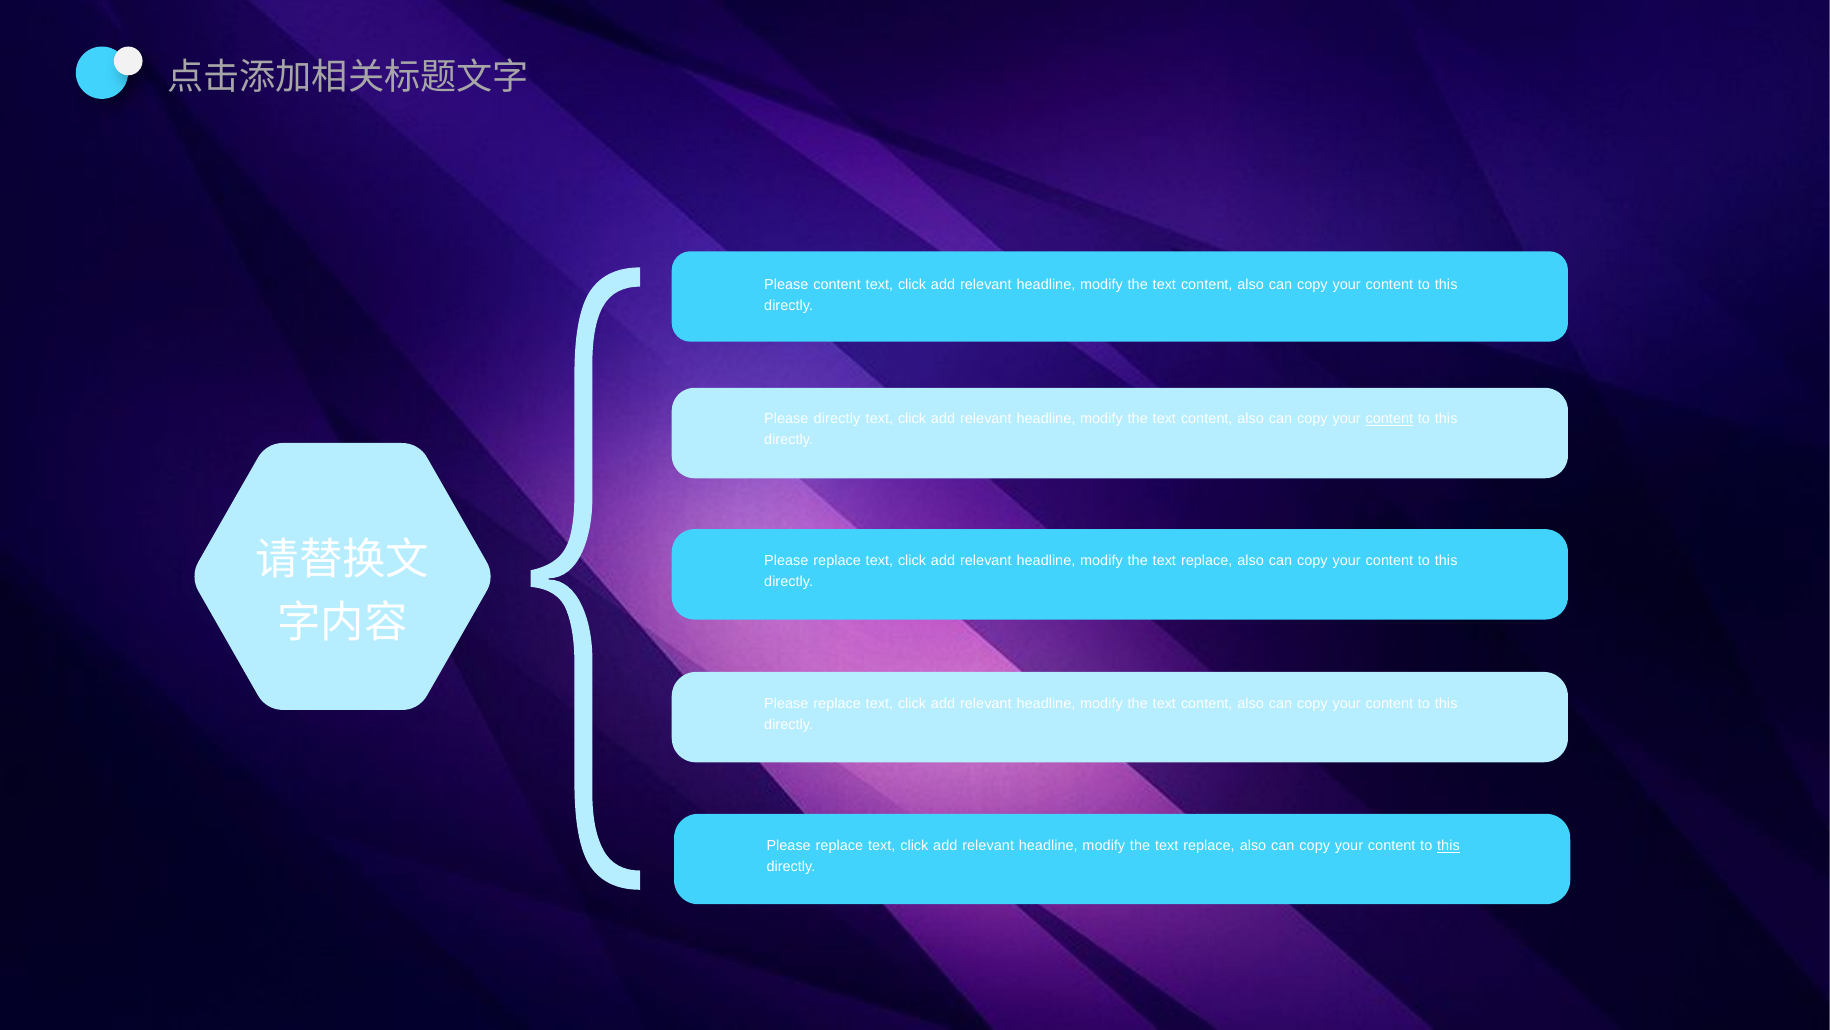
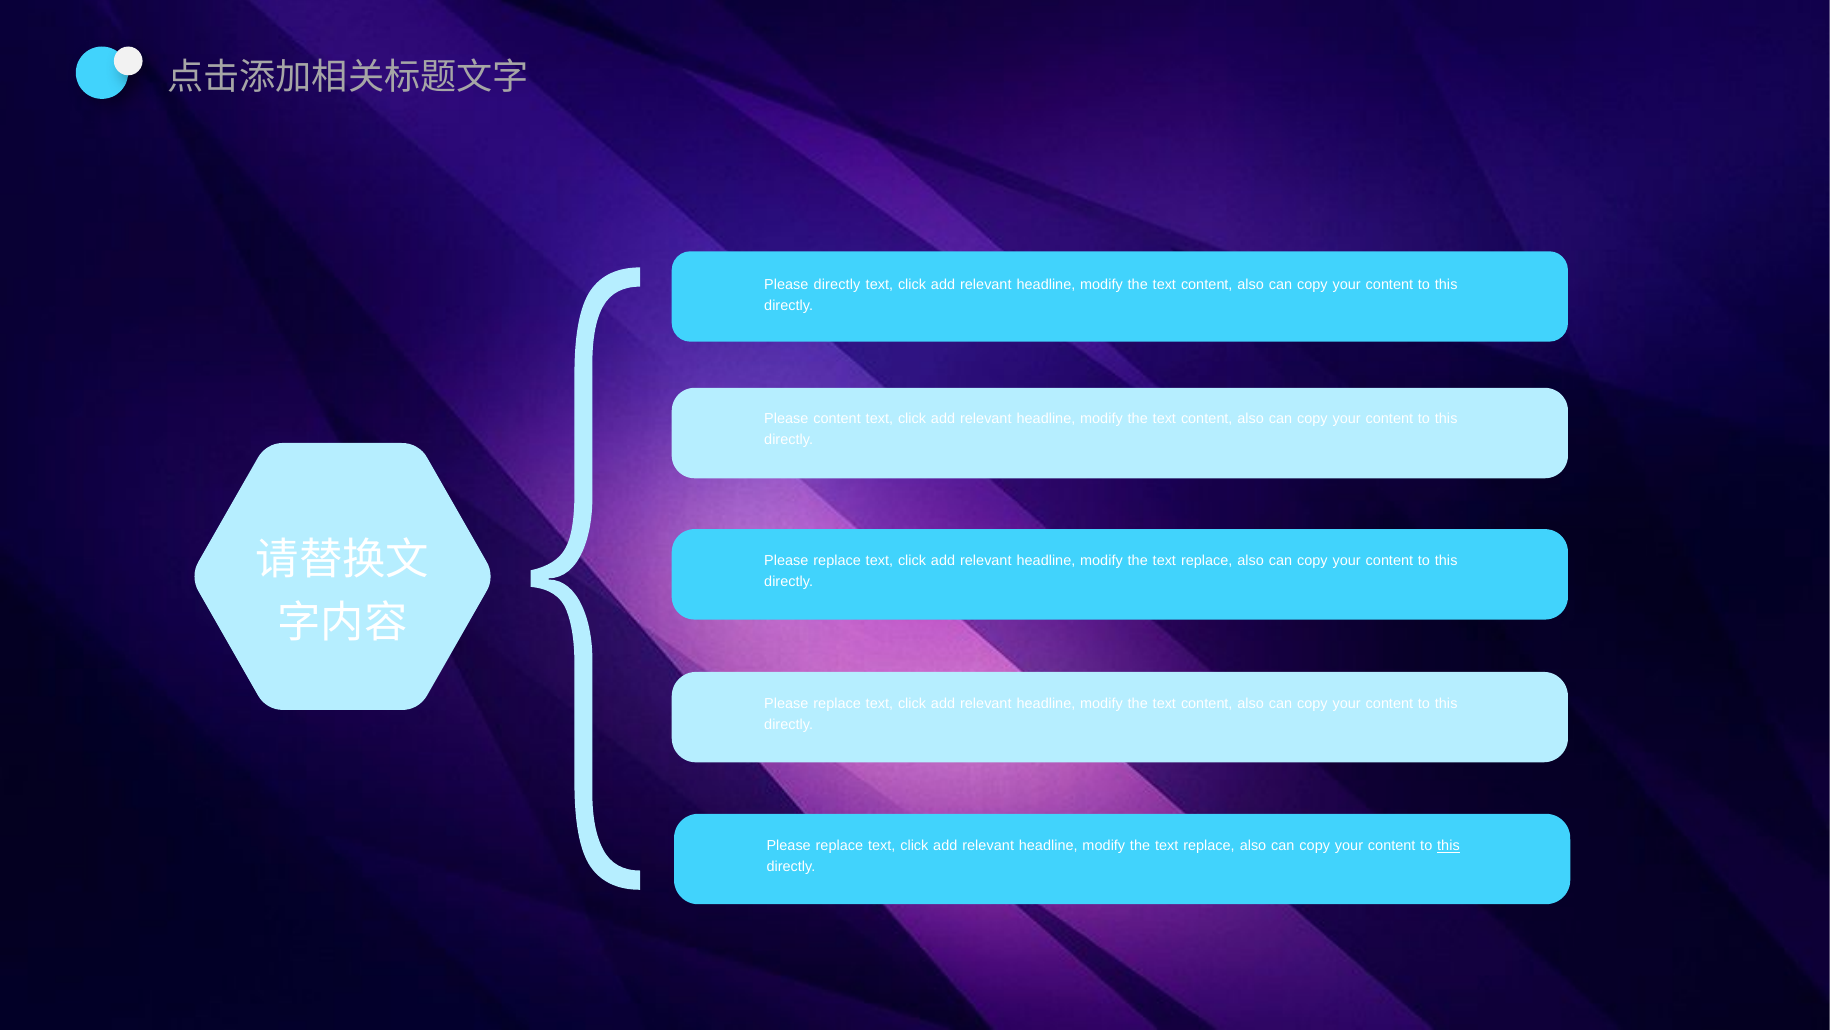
Please content: content -> directly (837, 284)
Please directly: directly -> content (837, 418)
content underline: present -> none (1389, 418)
